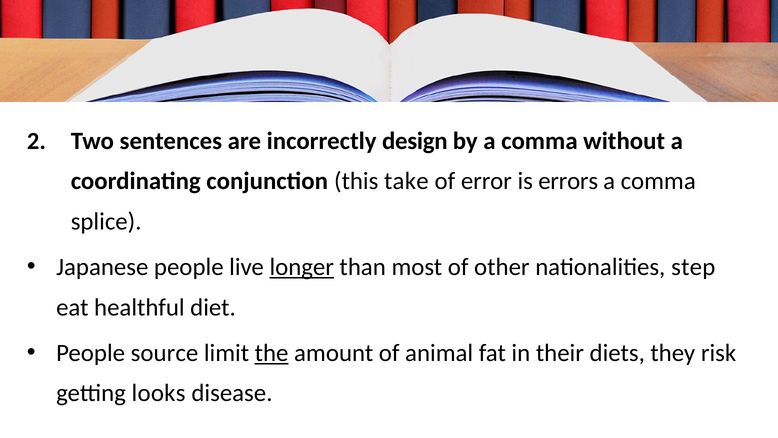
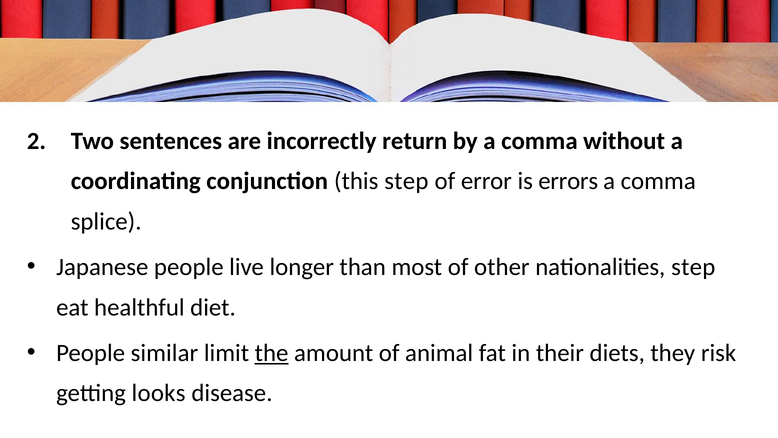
design: design -> return (415, 141)
this take: take -> step (406, 181)
longer underline: present -> none (302, 267)
source: source -> similar (164, 353)
